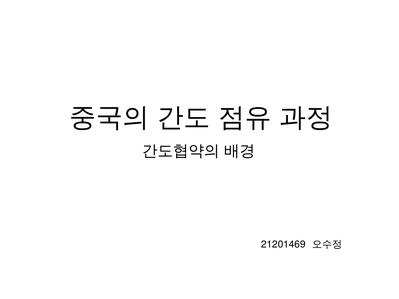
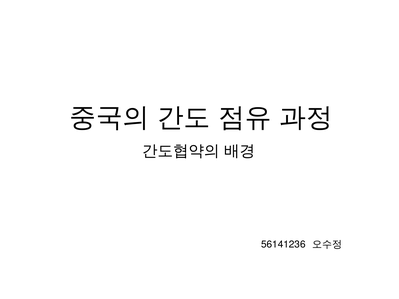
21201469: 21201469 -> 56141236 (283, 244)
